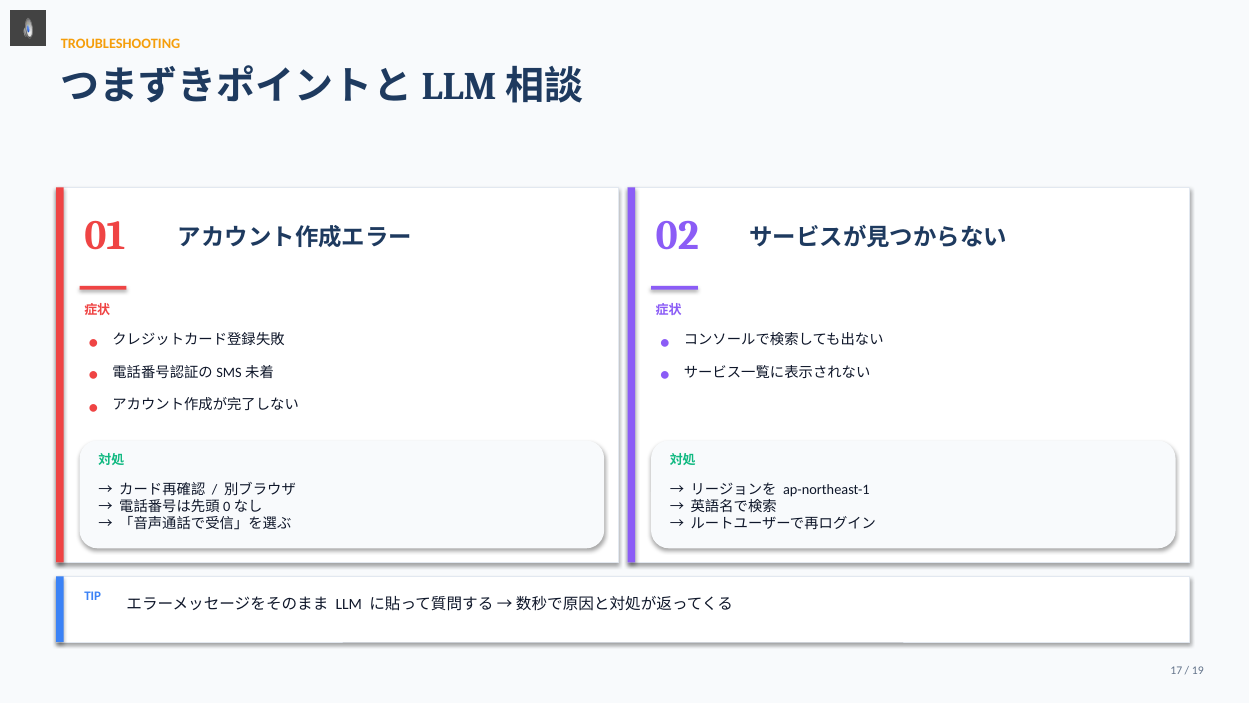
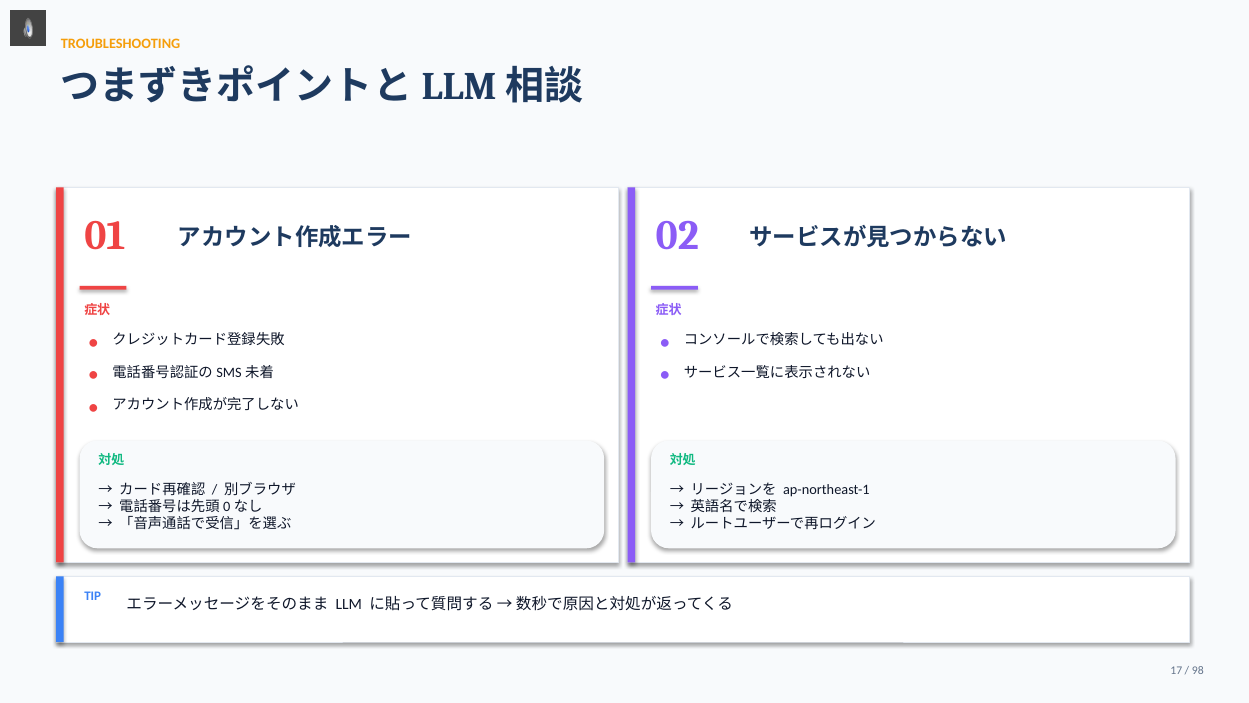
19: 19 -> 98 (1198, 670)
